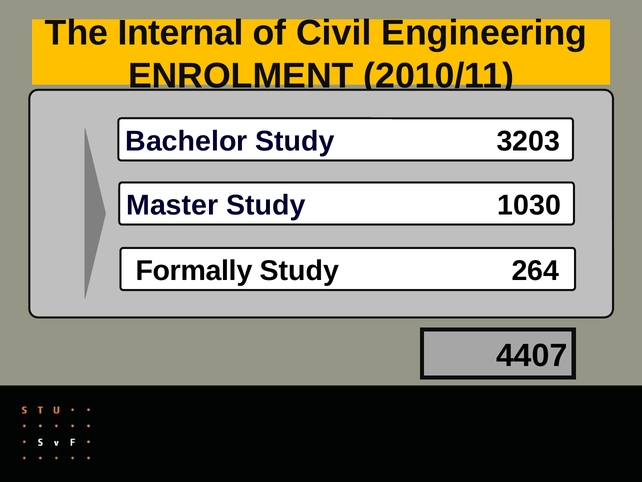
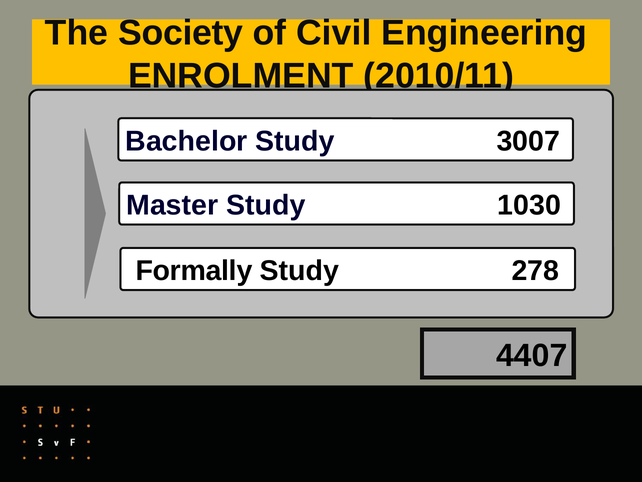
Internal: Internal -> Society (181, 33)
3203: 3203 -> 3007 (528, 141)
264: 264 -> 278 (535, 271)
